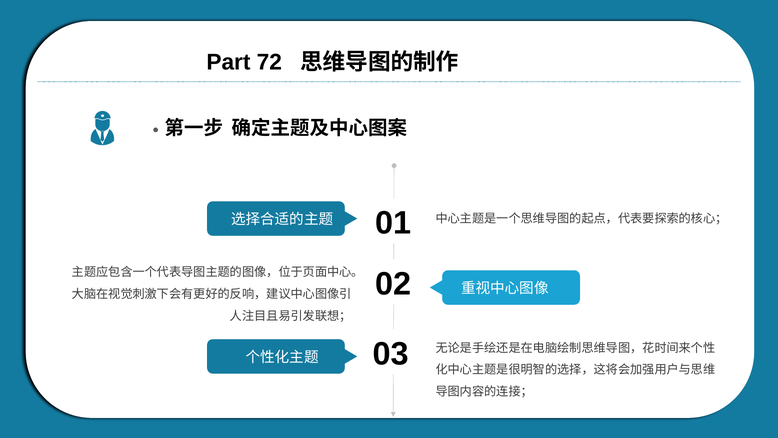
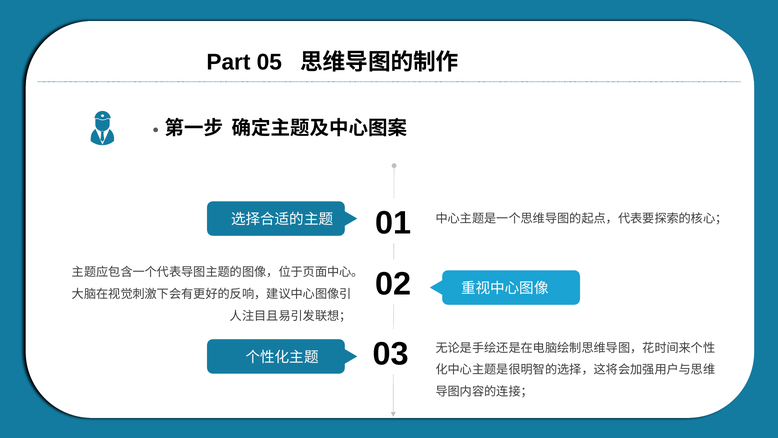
72: 72 -> 05 (269, 62)
